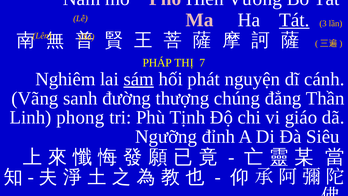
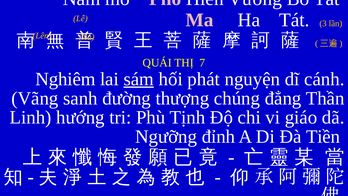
Tát underline: present -> none (294, 20)
PHÁP: PHÁP -> QUÁI (157, 63)
phong: phong -> hướng (80, 117)
Siêu: Siêu -> Tiền (323, 137)
